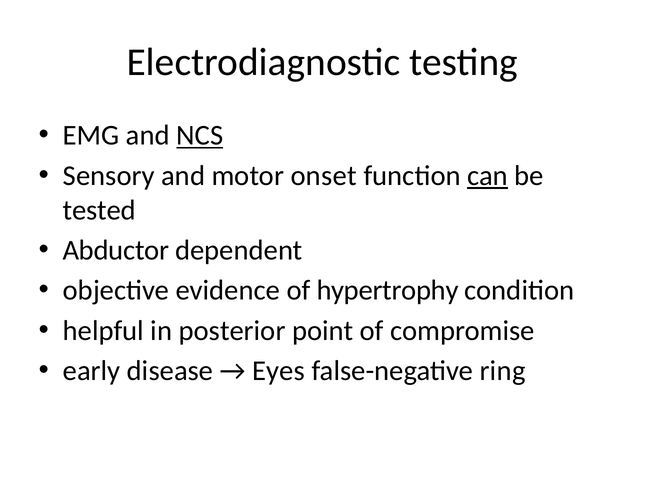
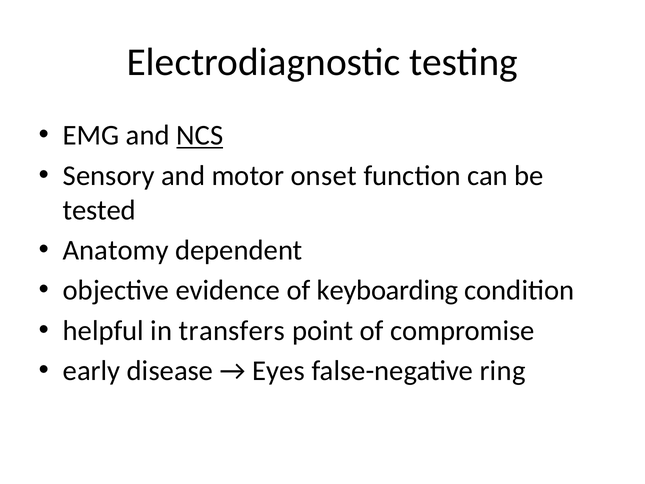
can underline: present -> none (488, 176)
Abductor: Abductor -> Anatomy (116, 250)
hypertrophy: hypertrophy -> keyboarding (388, 290)
posterior: posterior -> transfers (232, 330)
